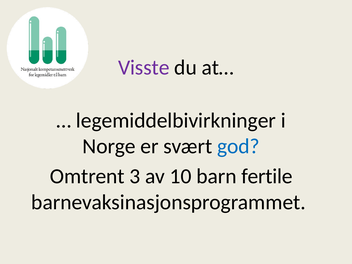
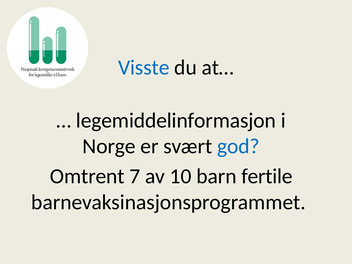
Visste colour: purple -> blue (144, 68)
legemiddelbivirkninger: legemiddelbivirkninger -> legemiddelinformasjon (176, 120)
3: 3 -> 7 (135, 176)
